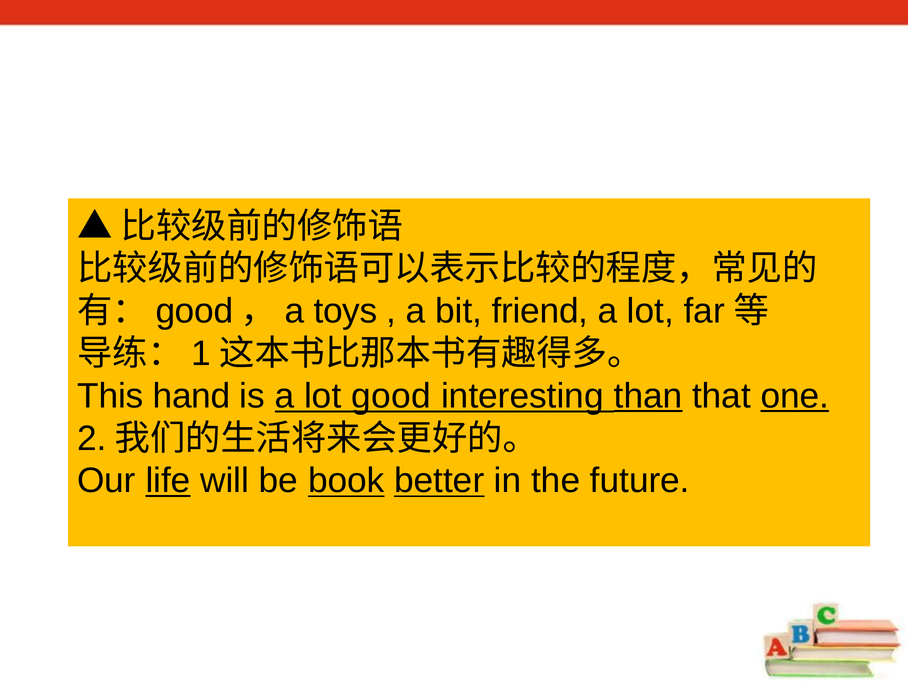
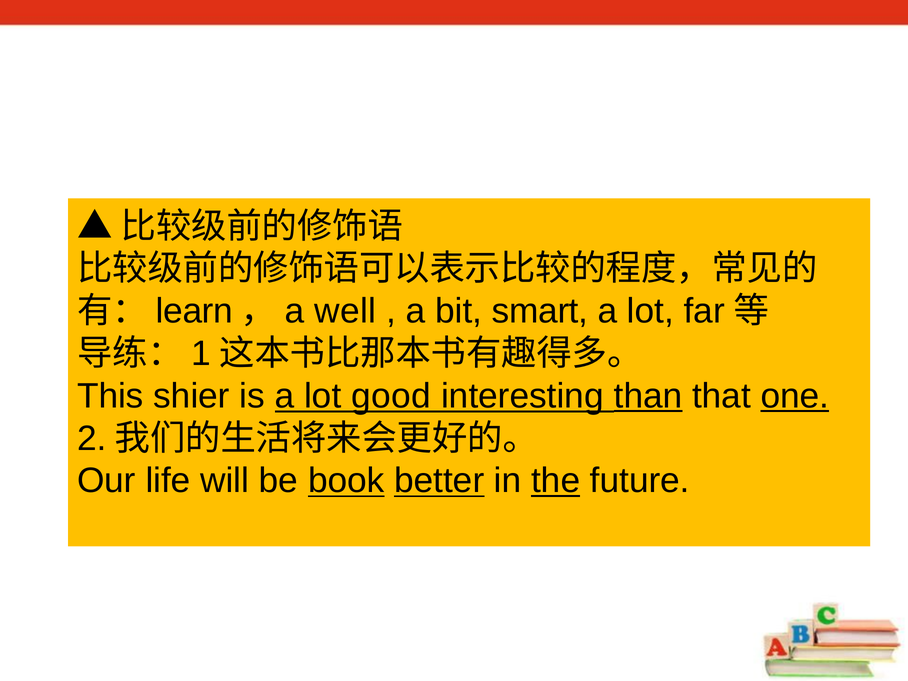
good: good -> learn (194, 311)
toys: toys -> well (345, 311)
friend: friend -> smart (540, 311)
hand: hand -> shier (191, 396)
life underline: present -> none (168, 481)
the underline: none -> present (556, 481)
